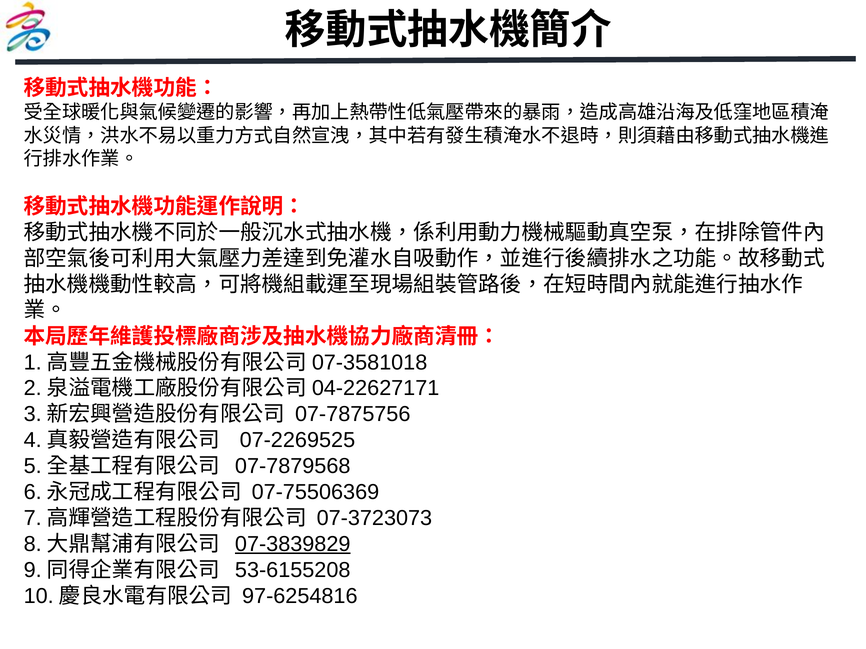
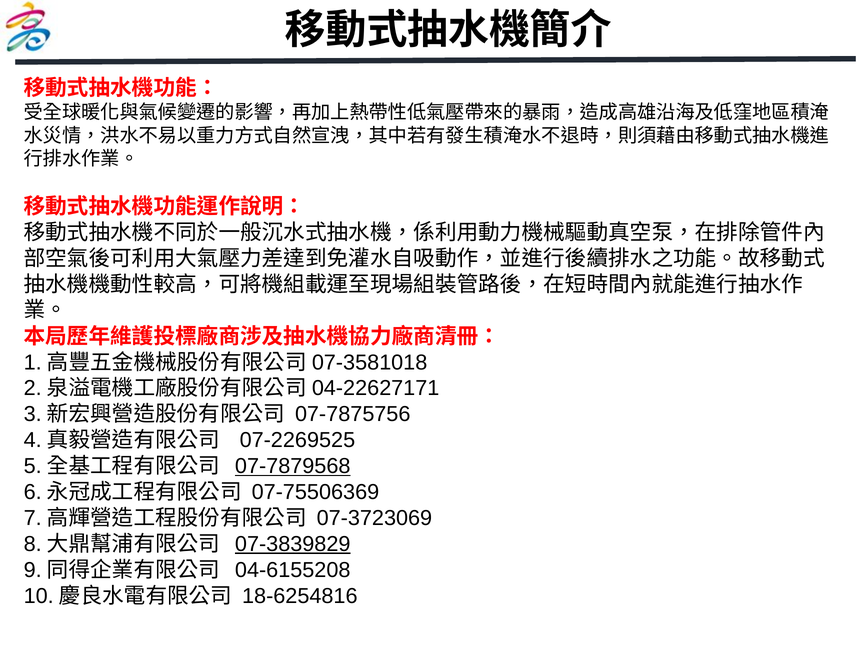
07-7879568 underline: none -> present (293, 467)
07-3723073: 07-3723073 -> 07-3723069 (374, 519)
53-6155208: 53-6155208 -> 04-6155208 (293, 570)
97-6254816: 97-6254816 -> 18-6254816 (300, 596)
